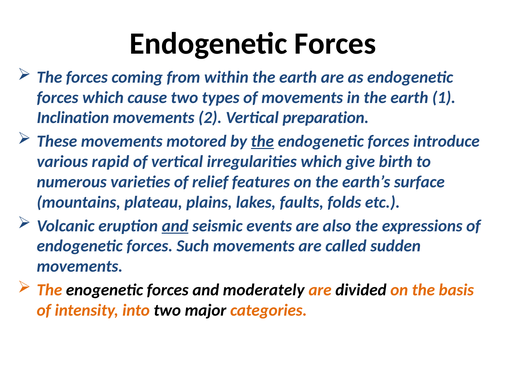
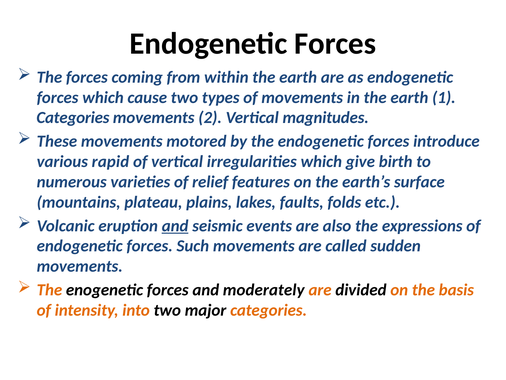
Inclination: Inclination -> Categories (73, 118)
preparation: preparation -> magnitudes (326, 118)
the underline: present -> none (262, 141)
